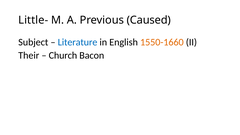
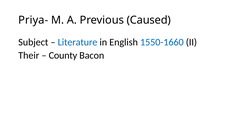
Little-: Little- -> Priya- (33, 20)
1550-1660 colour: orange -> blue (162, 42)
Church: Church -> County (63, 55)
